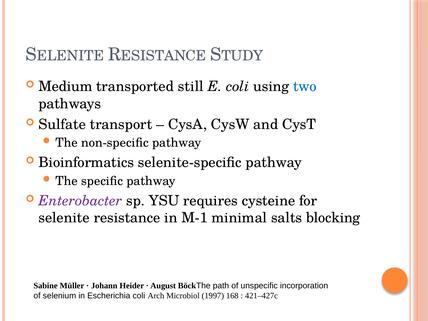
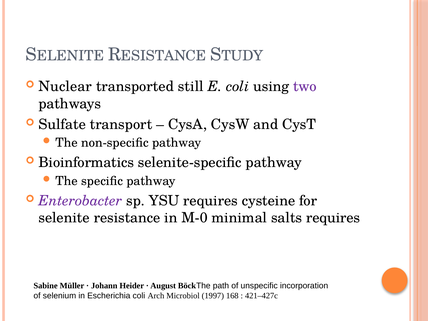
Medium: Medium -> Nuclear (65, 87)
two colour: blue -> purple (305, 87)
M-1: M-1 -> M-0 (195, 218)
salts blocking: blocking -> requires (333, 218)
